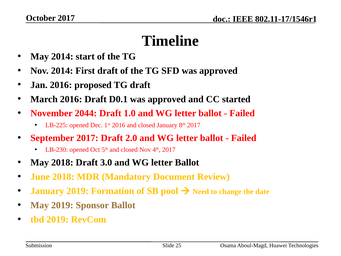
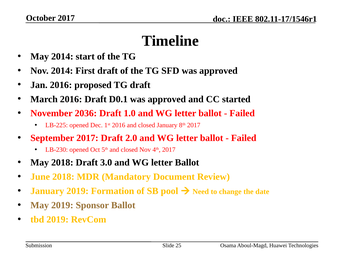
2044: 2044 -> 2036 (86, 113)
